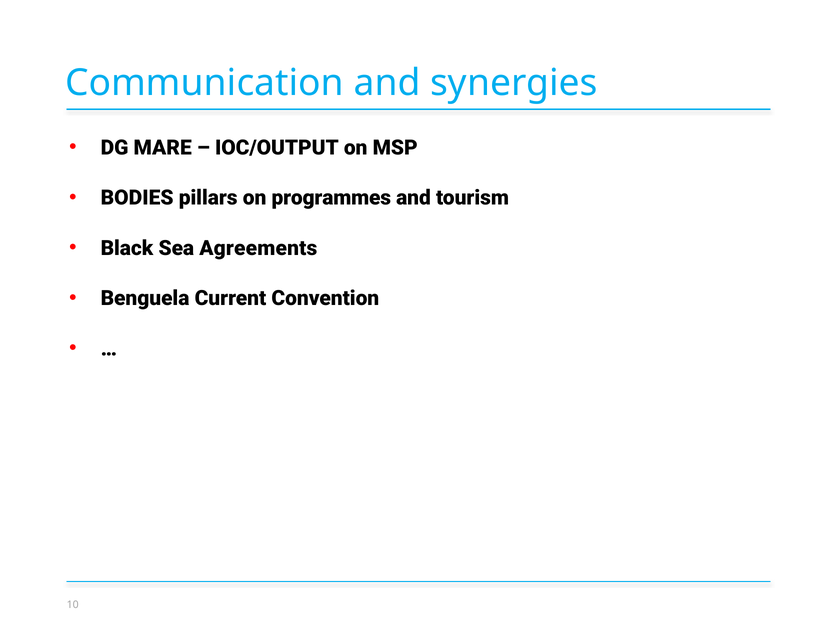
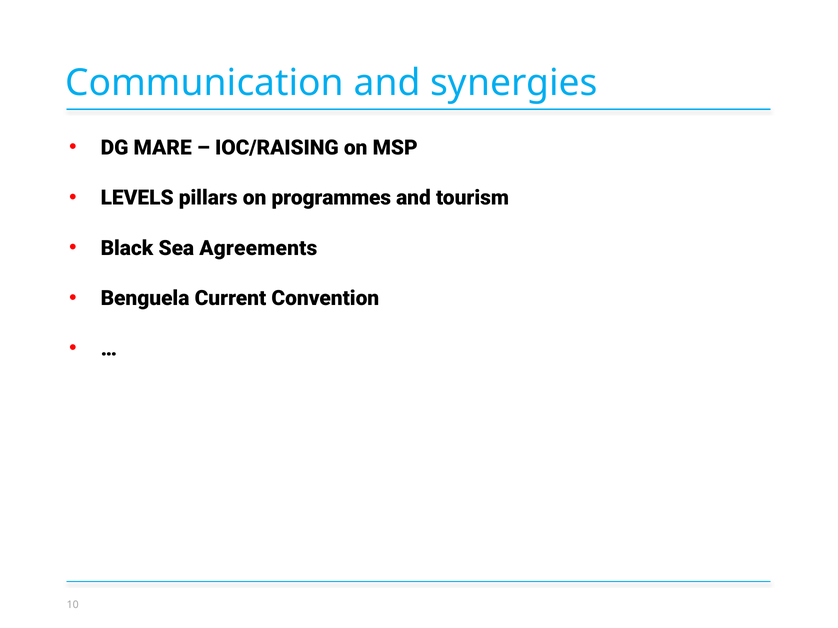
IOC/OUTPUT: IOC/OUTPUT -> IOC/RAISING (277, 148)
BODIES: BODIES -> LEVELS (137, 198)
